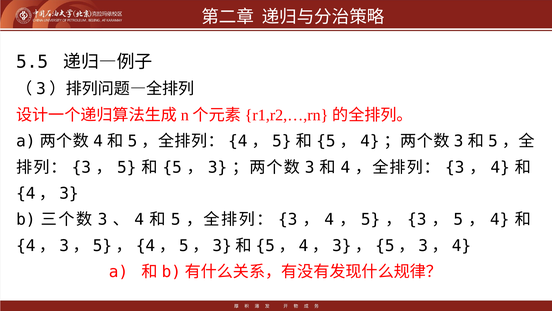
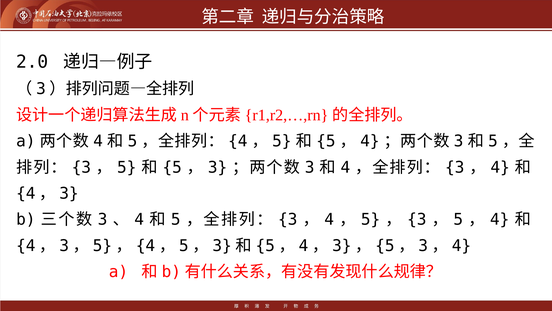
5.5: 5.5 -> 2.0 (32, 62)
